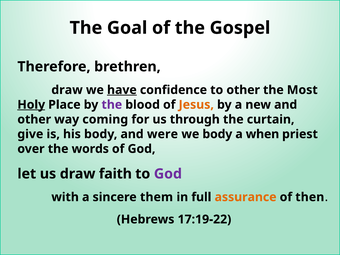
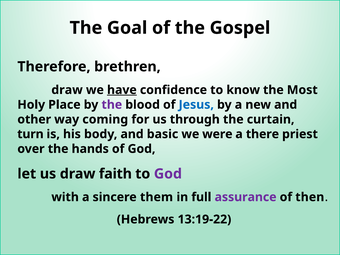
to other: other -> know (243, 90)
Holy underline: present -> none (31, 105)
Jesus colour: orange -> blue (196, 105)
give: give -> turn (30, 134)
were: were -> basic (163, 134)
we body: body -> were (217, 134)
when: when -> there (262, 134)
words: words -> hands (90, 149)
assurance colour: orange -> purple (246, 197)
17:19-22: 17:19-22 -> 13:19-22 (204, 219)
